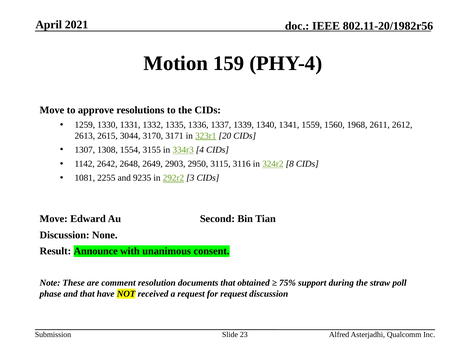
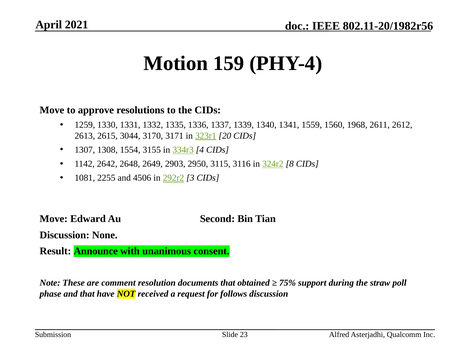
9235: 9235 -> 4506 (142, 178)
for request: request -> follows (234, 294)
